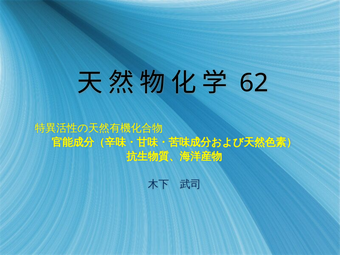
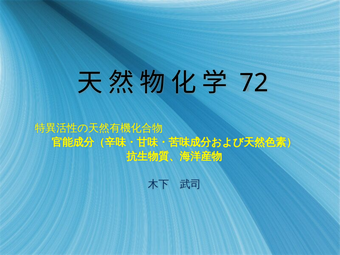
62: 62 -> 72 (254, 83)
